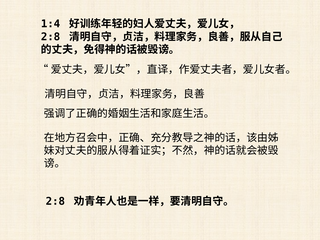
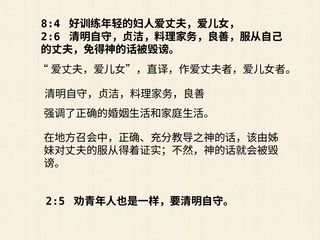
1:4: 1:4 -> 8:4 (51, 24)
2:8: 2:8 -> 2:6 (51, 37)
2:8: 2:8 -> 2:5 (55, 201)
